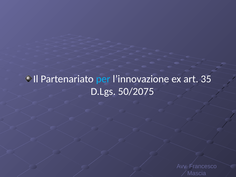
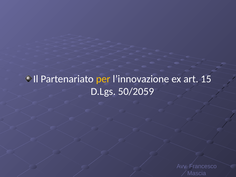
per colour: light blue -> yellow (103, 79)
35: 35 -> 15 (206, 79)
50/2075: 50/2075 -> 50/2059 (136, 91)
